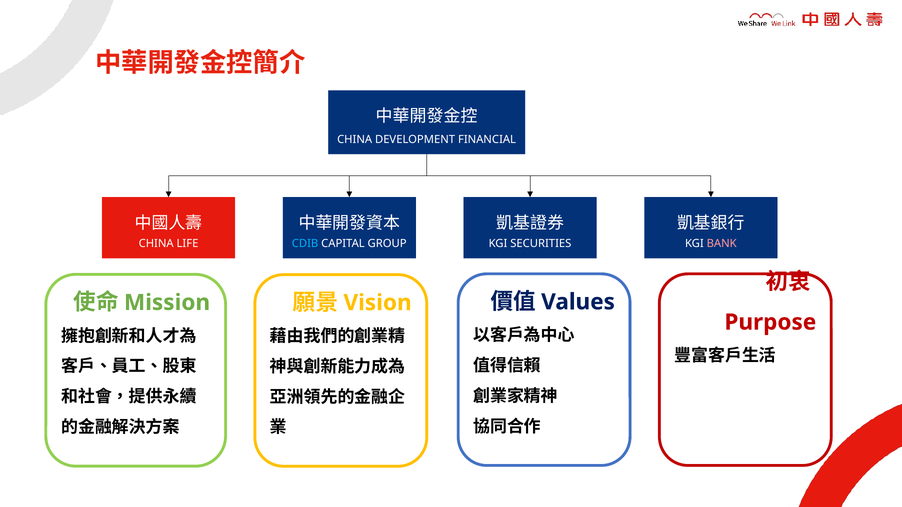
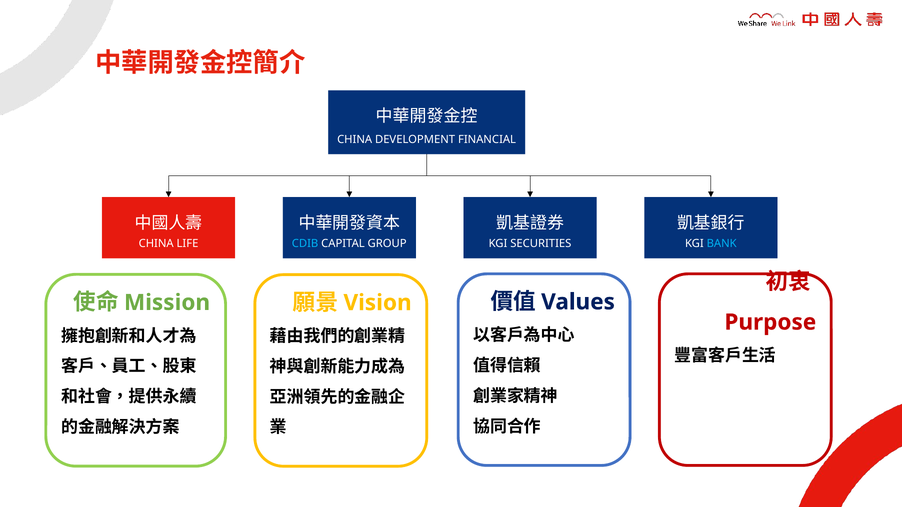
BANK colour: pink -> light blue (722, 244)
